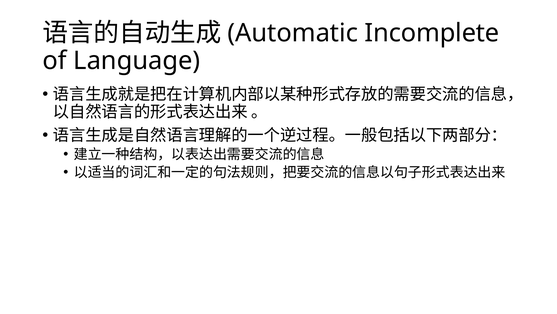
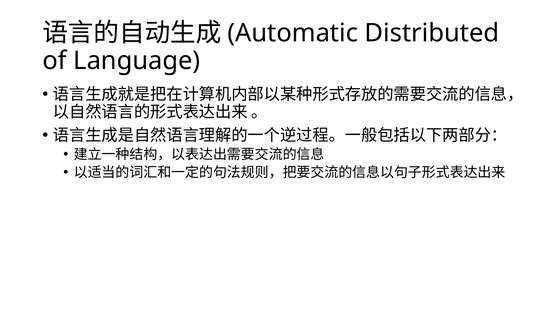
Incomplete: Incomplete -> Distributed (432, 33)
